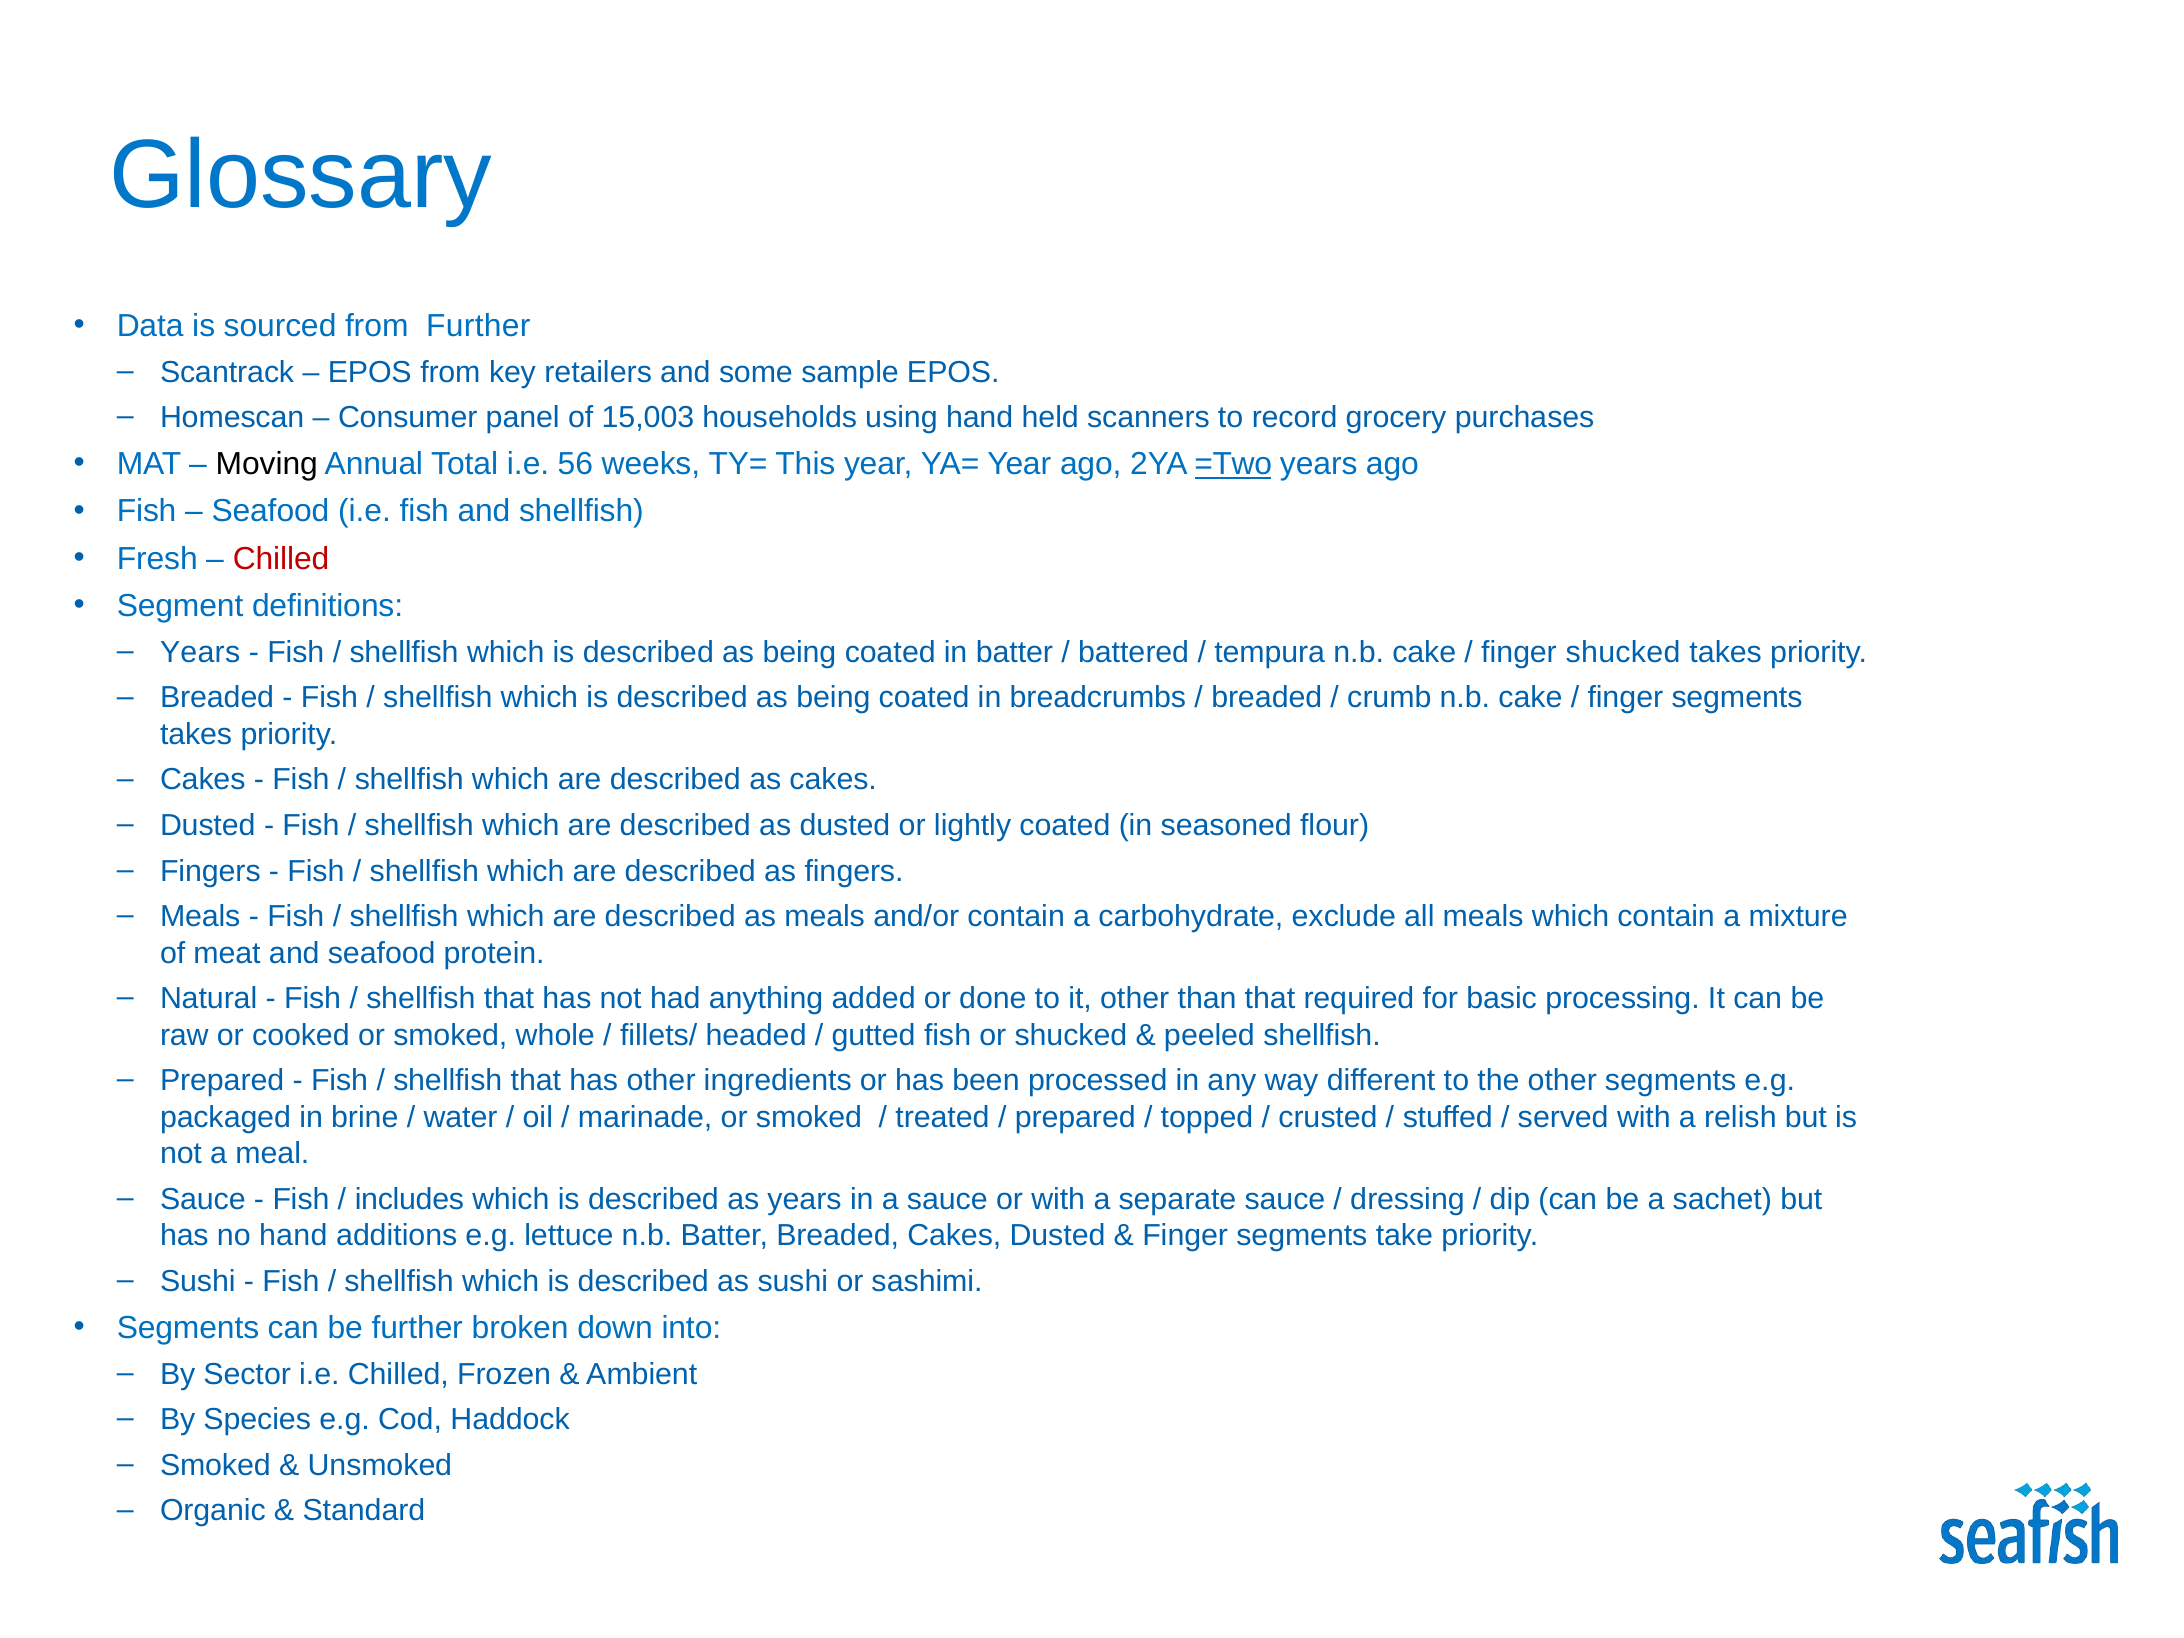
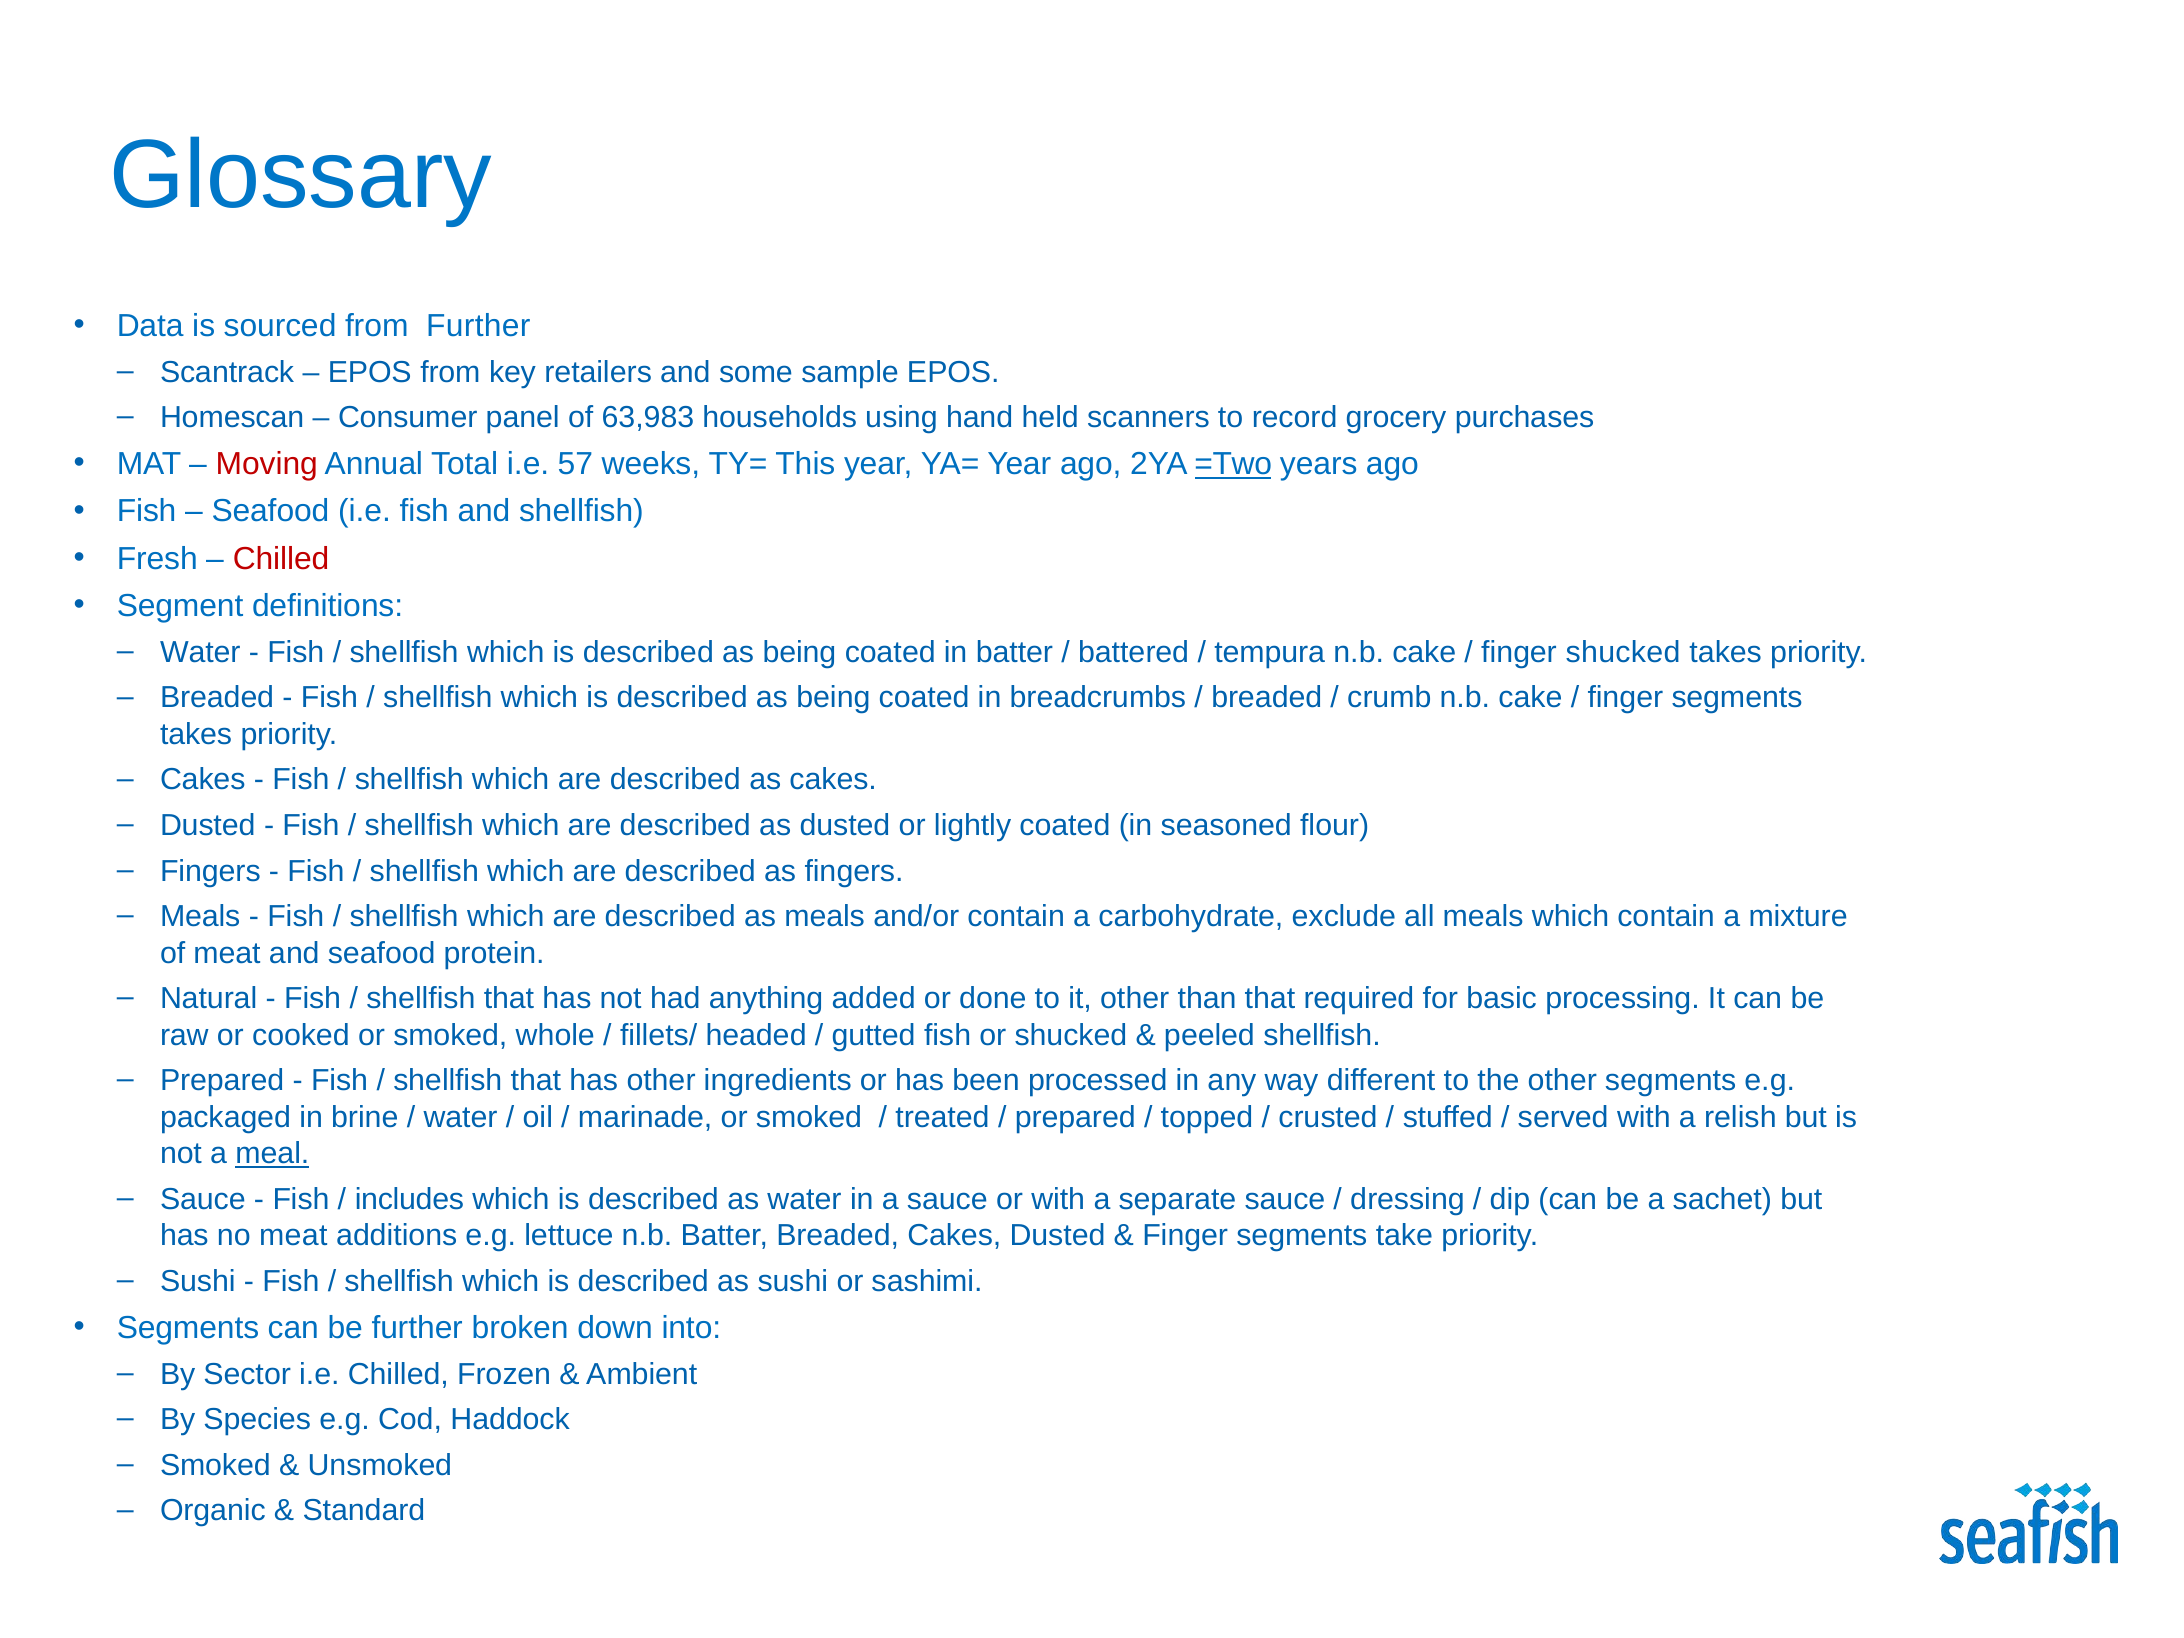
15,003: 15,003 -> 63,983 (648, 418)
Moving colour: black -> red (267, 464)
56: 56 -> 57 (575, 464)
Years: Years -> Water (200, 652)
meal underline: none -> present (272, 1154)
as years: years -> water (804, 1199)
no hand: hand -> meat (293, 1236)
